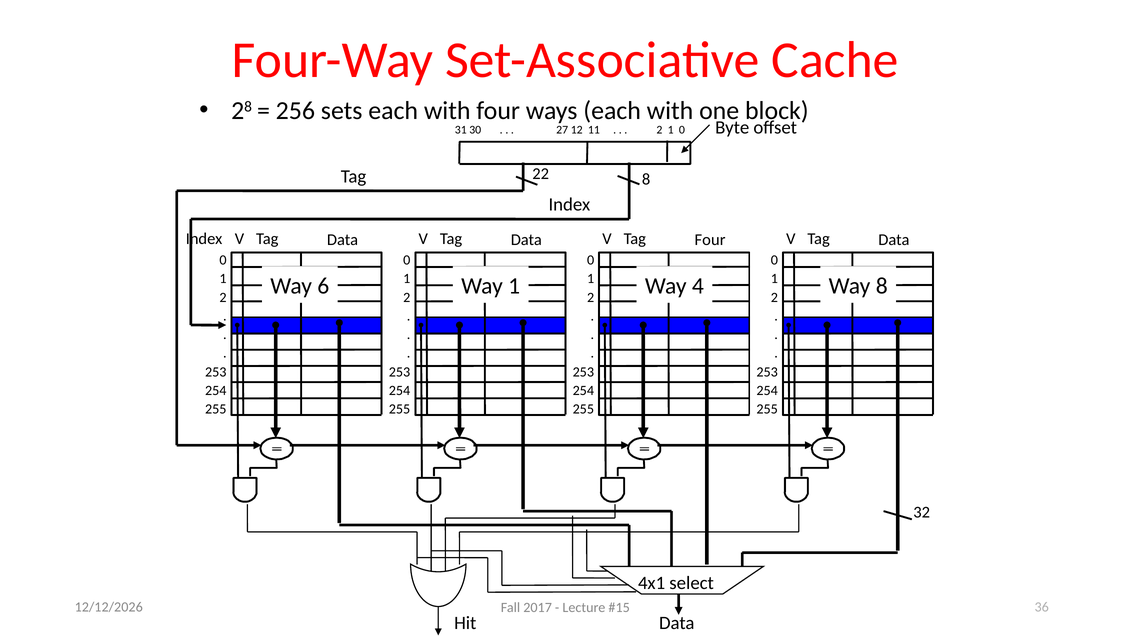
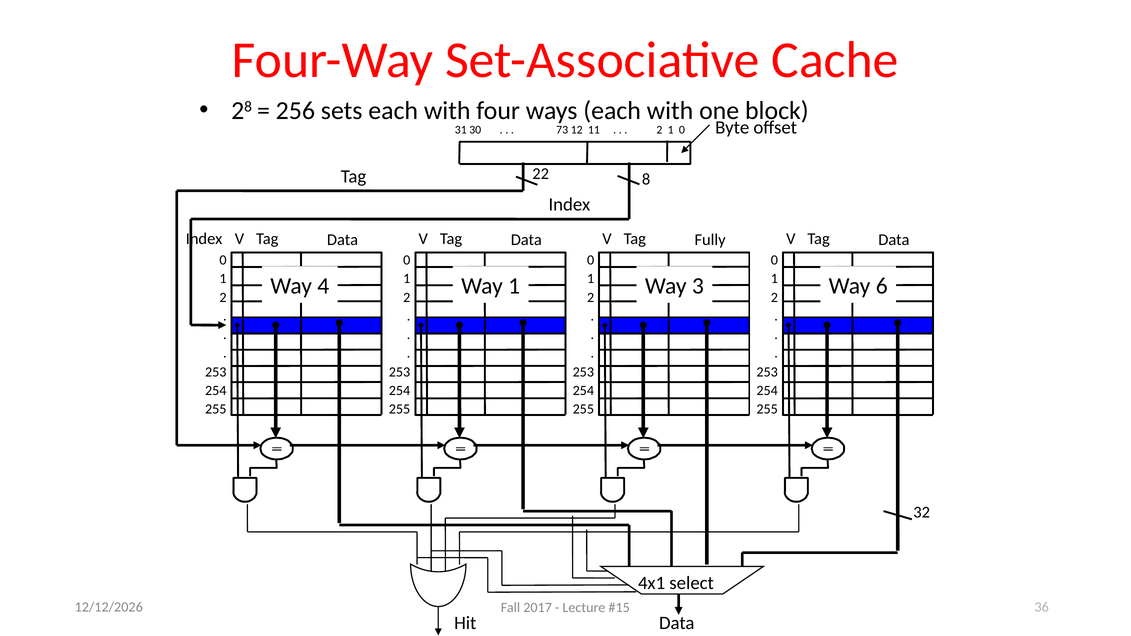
27: 27 -> 73 (562, 130)
Four: Four -> Fully (710, 240)
6: 6 -> 4 (323, 286)
4: 4 -> 3 (698, 286)
Way 8: 8 -> 6 (882, 286)
